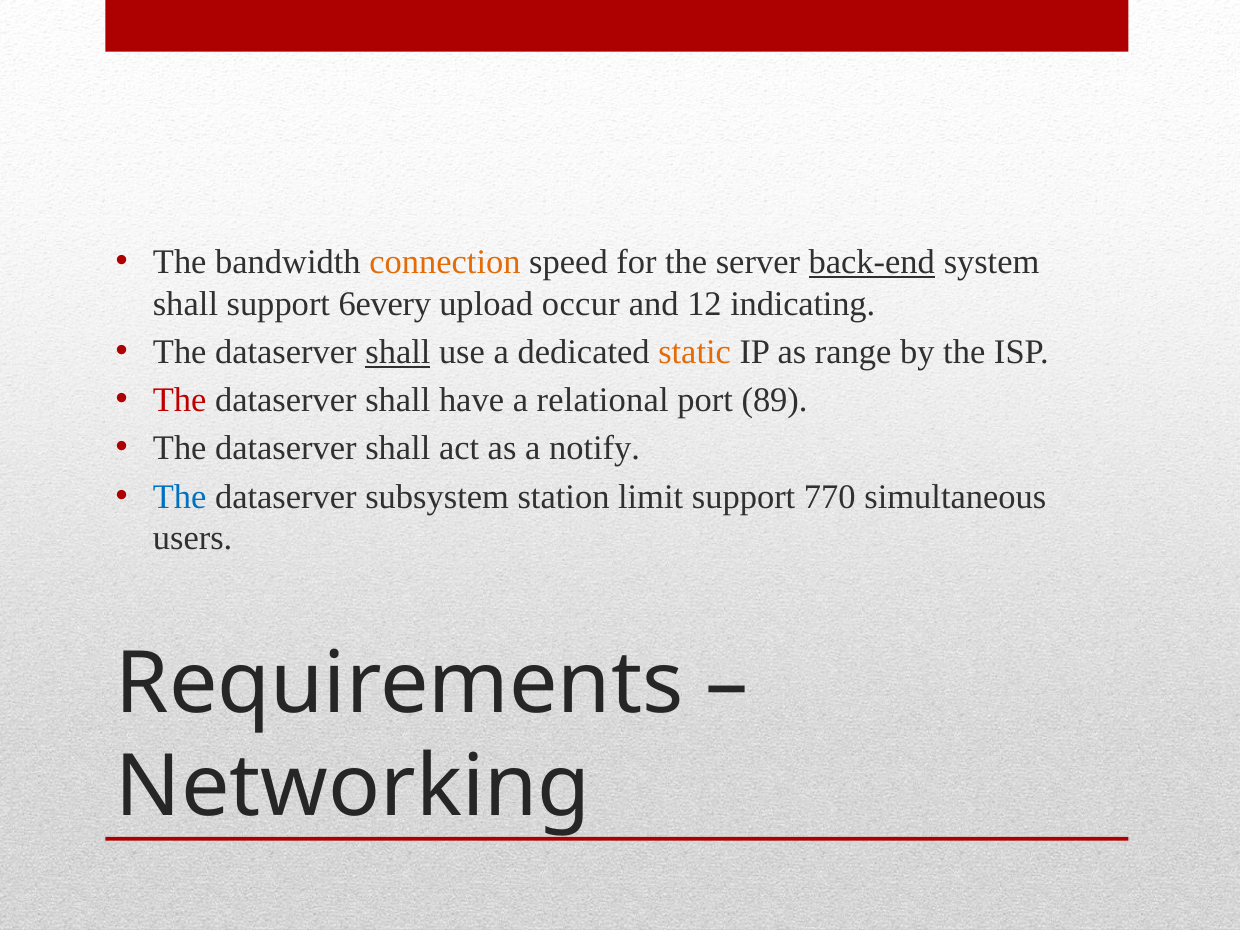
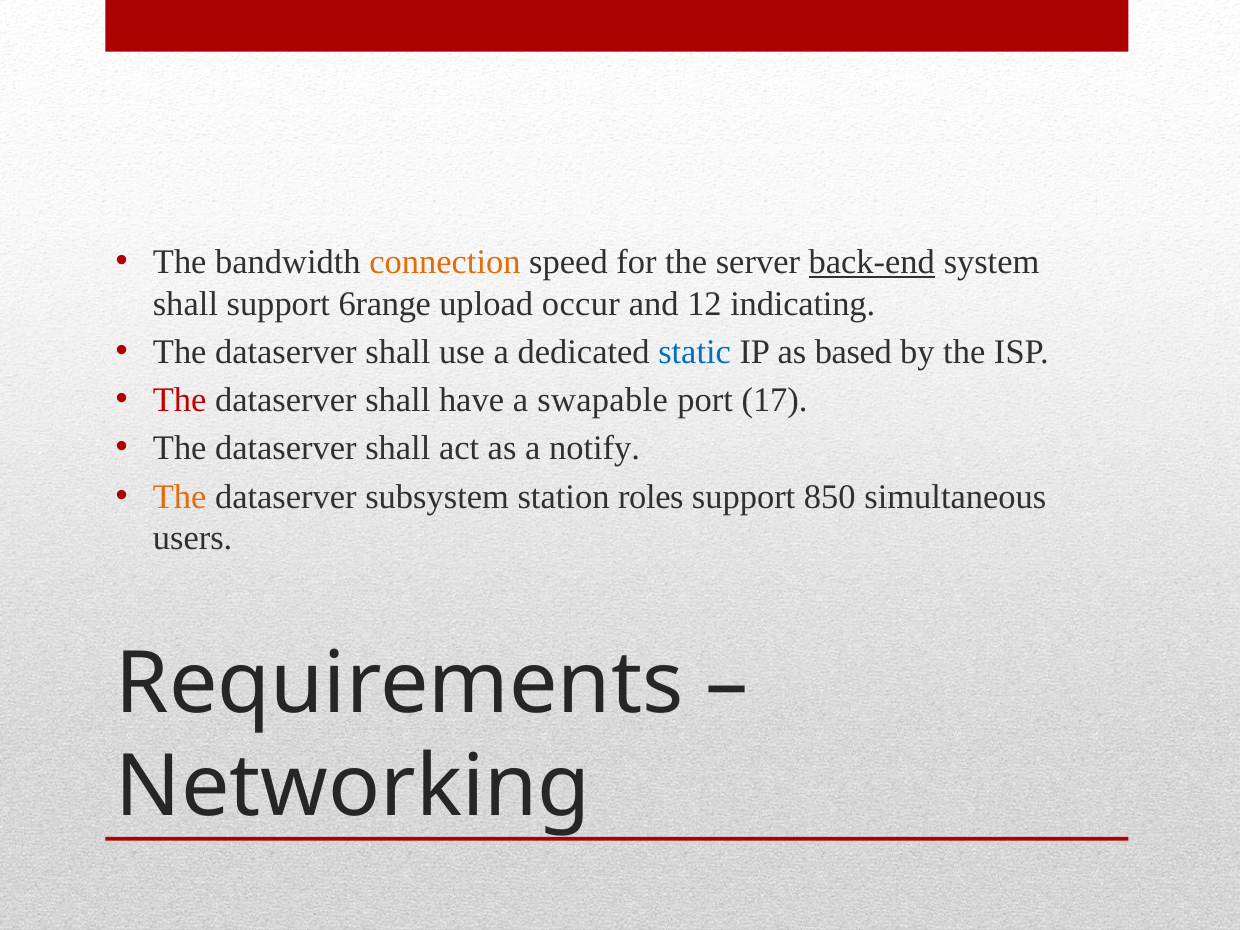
6every: 6every -> 6range (385, 304)
shall underline: present -> none (398, 352)
static colour: orange -> blue (695, 352)
range: range -> based (853, 352)
relational: relational -> swapable (603, 400)
89: 89 -> 17 (775, 400)
The colour: blue -> orange (180, 497)
limit: limit -> roles (651, 497)
770: 770 -> 850 (830, 497)
